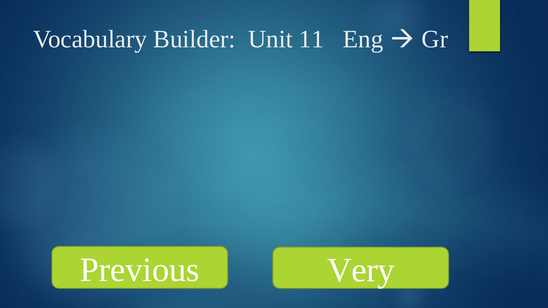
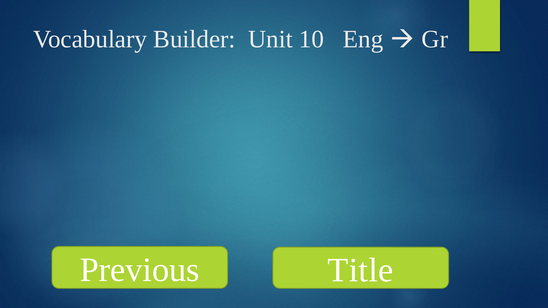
11: 11 -> 10 (312, 39)
Very: Very -> Title (361, 270)
